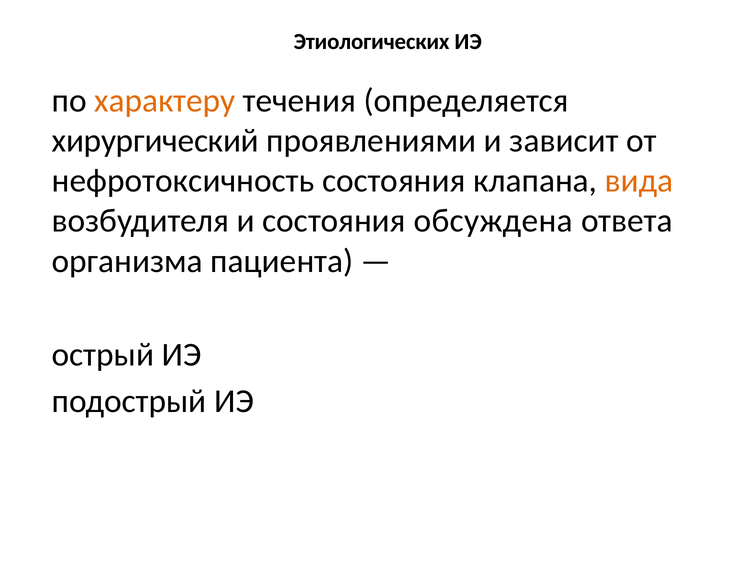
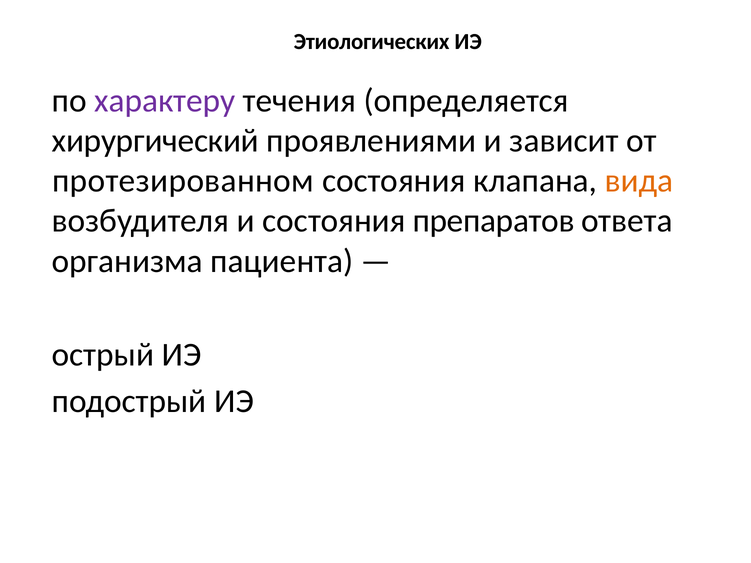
характеру colour: orange -> purple (165, 101)
нефротоксичность: нефротоксичность -> протезированном (183, 181)
обсуждена: обсуждена -> препаратов (494, 221)
